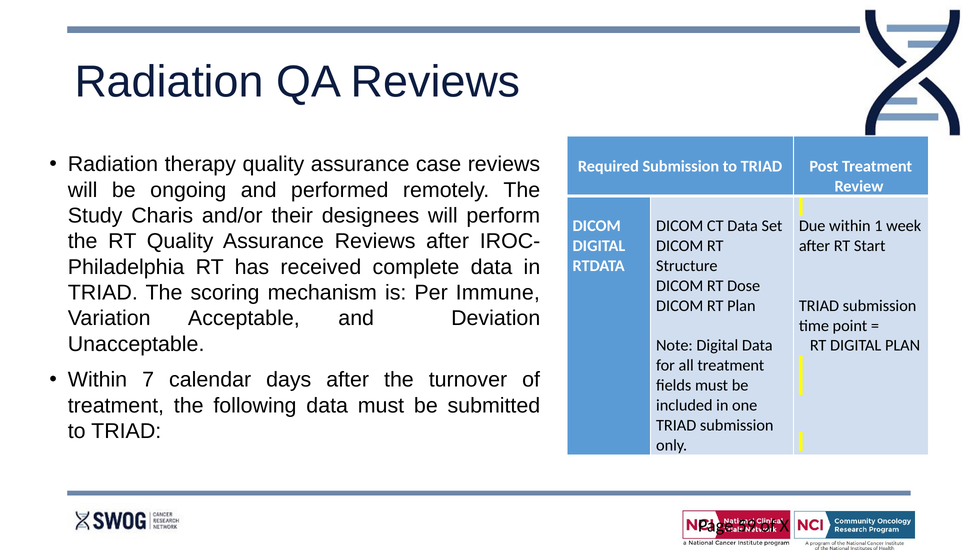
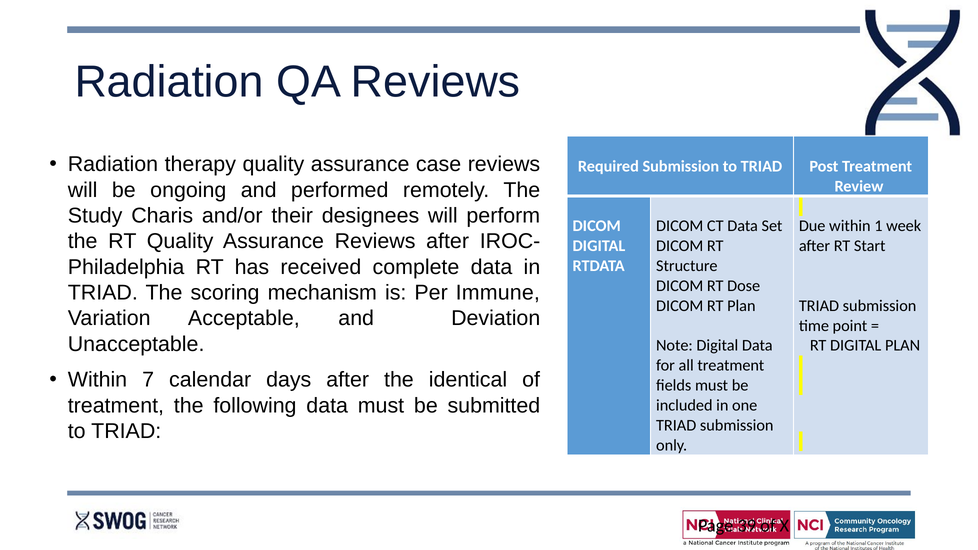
turnover: turnover -> identical (468, 380)
59: 59 -> 39 (747, 526)
